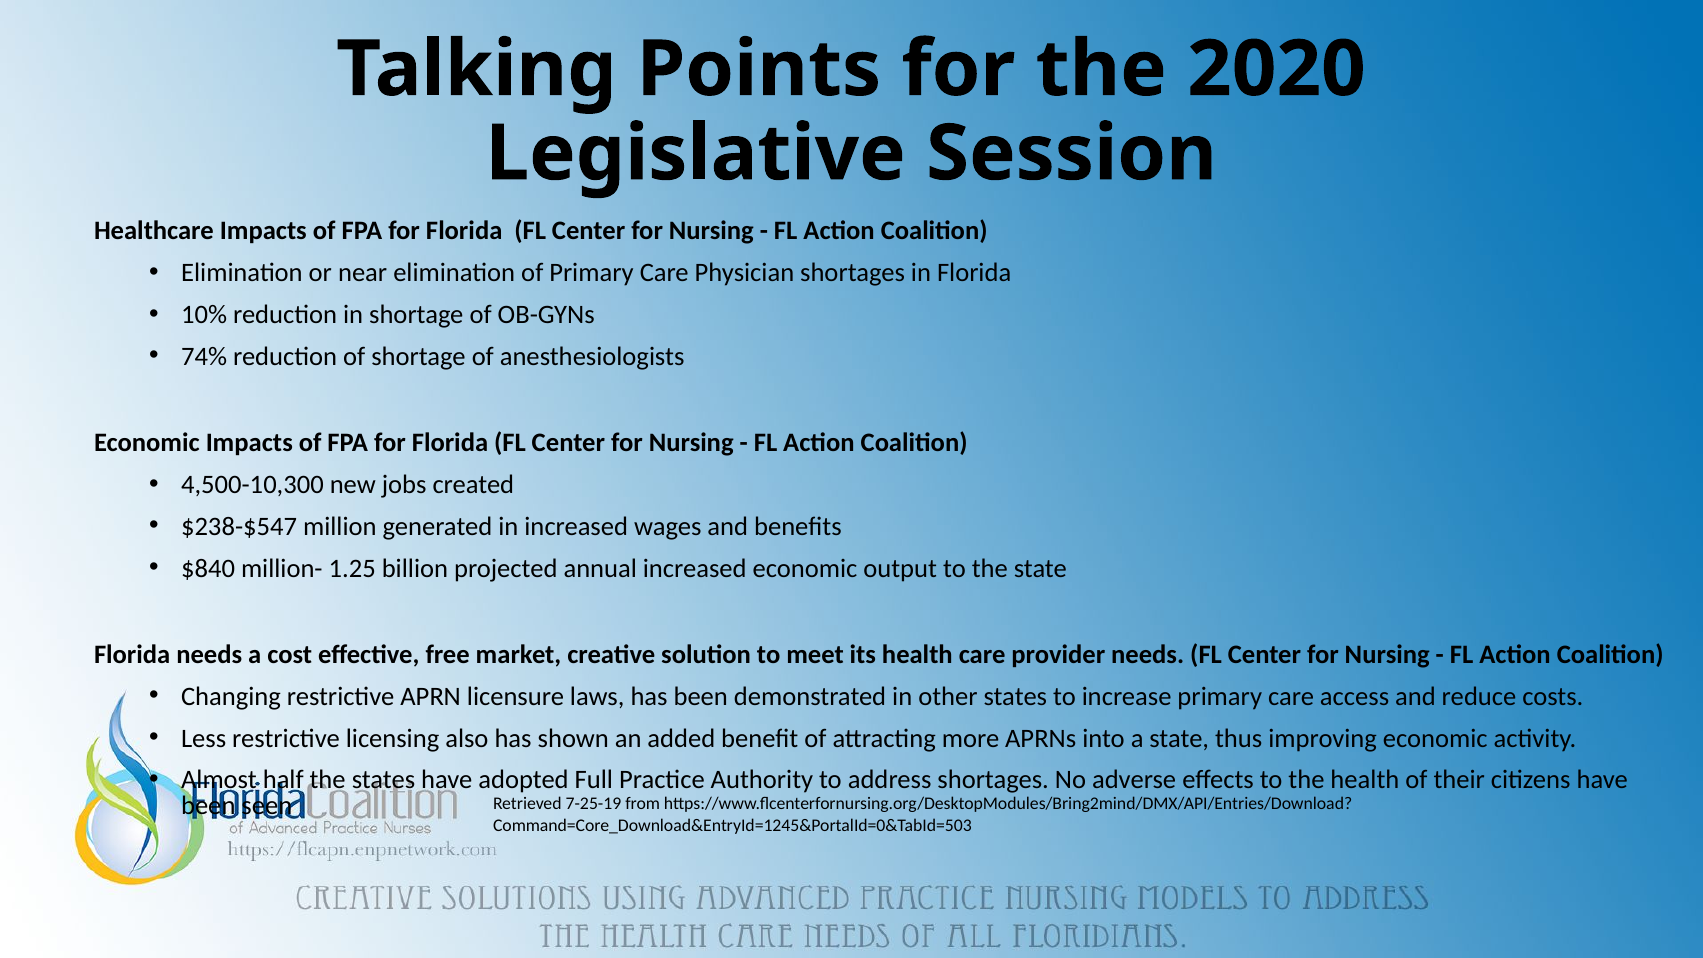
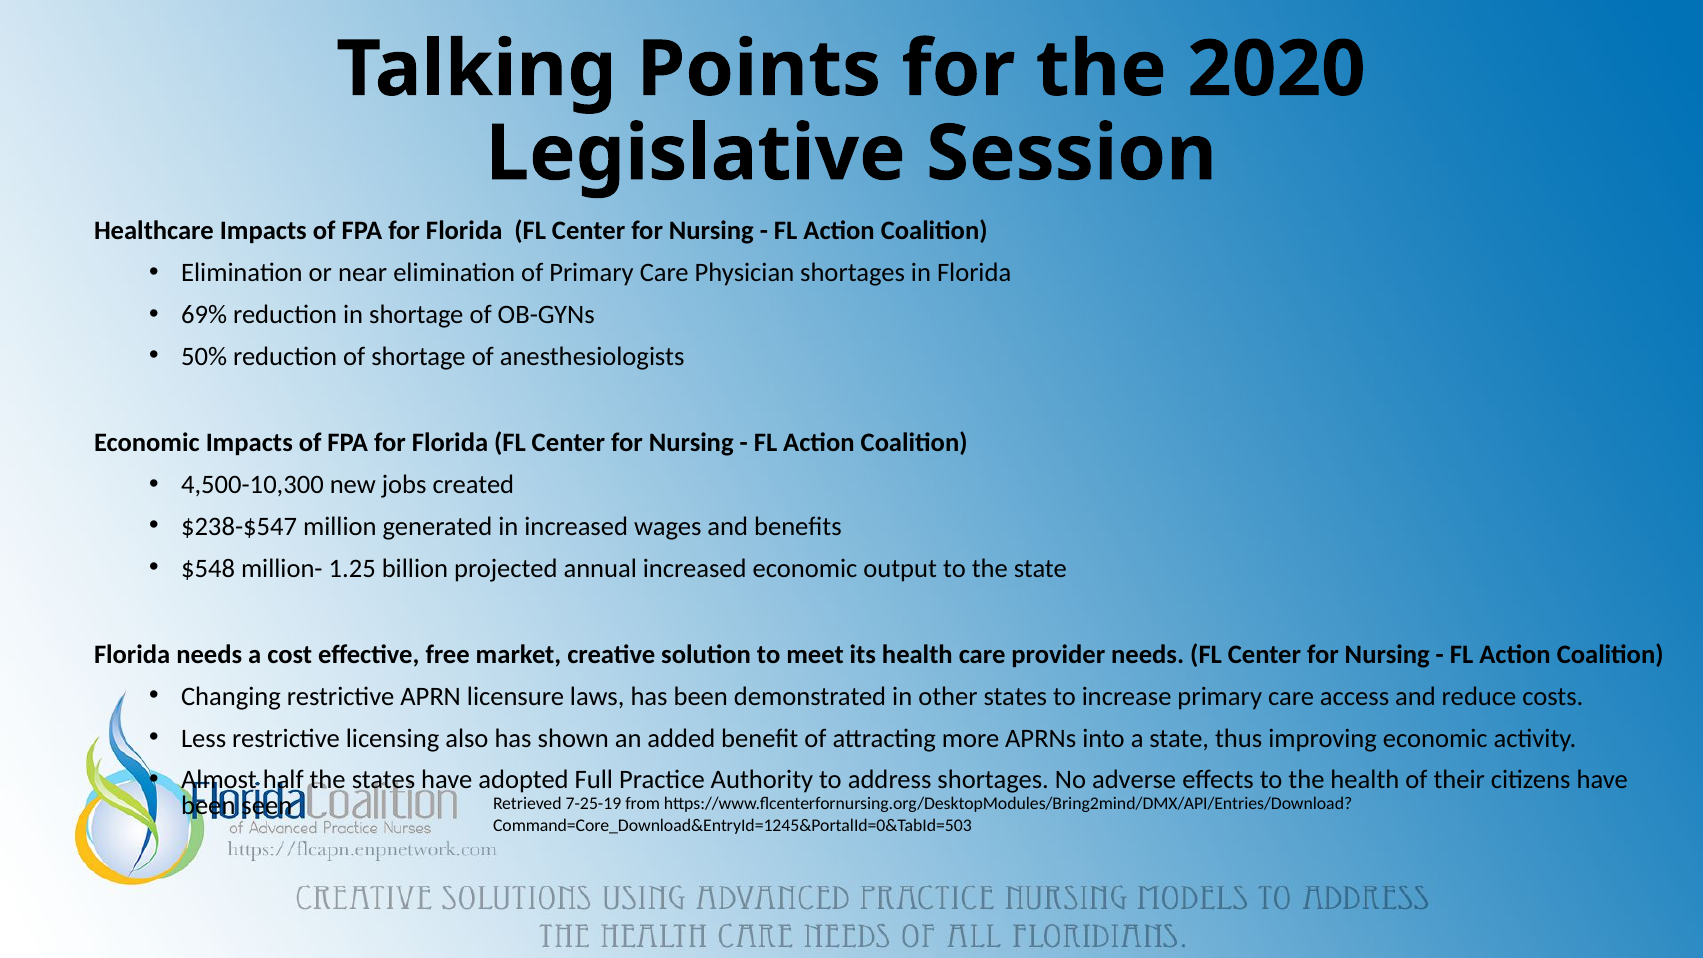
10%: 10% -> 69% (204, 315)
74%: 74% -> 50% (204, 356)
$840: $840 -> $548 (208, 568)
